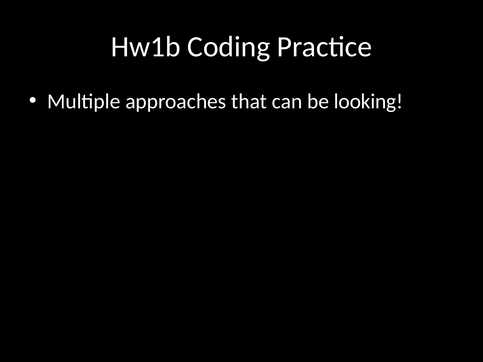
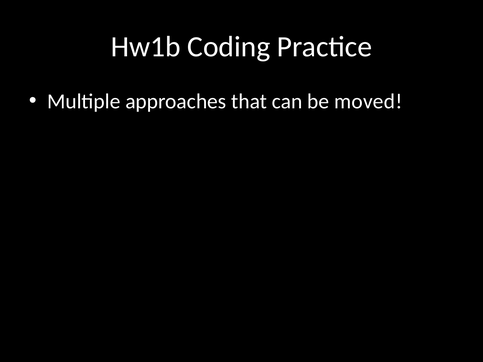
looking: looking -> moved (368, 101)
